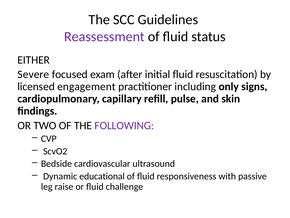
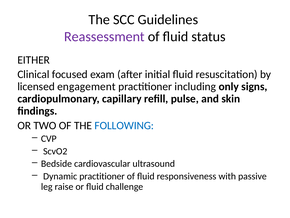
Severe: Severe -> Clinical (33, 74)
FOLLOWING colour: purple -> blue (124, 125)
Dynamic educational: educational -> practitioner (102, 176)
